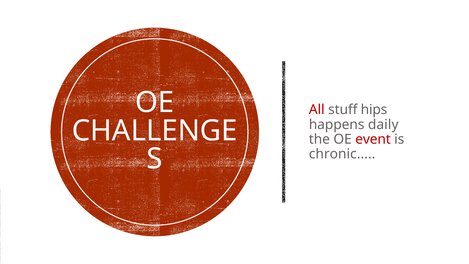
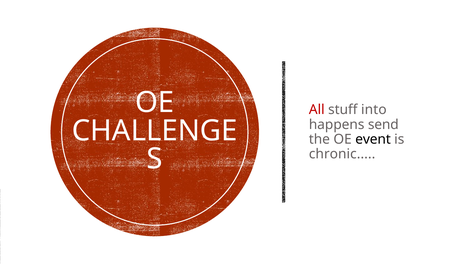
hips: hips -> into (374, 110)
daily: daily -> send (383, 124)
event colour: red -> black (373, 139)
